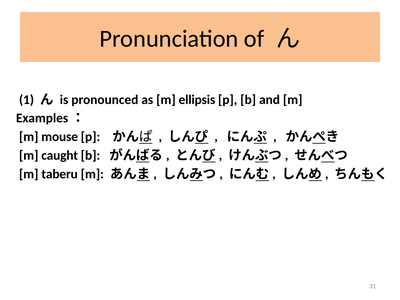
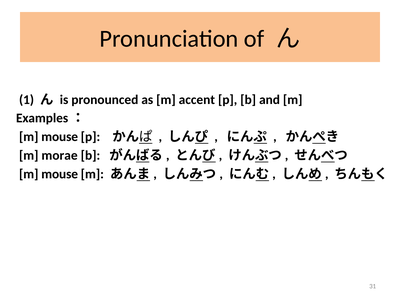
ellipsis: ellipsis -> accent (197, 100)
caught: caught -> morae (60, 156)
taberu: taberu -> mouse (60, 174)
